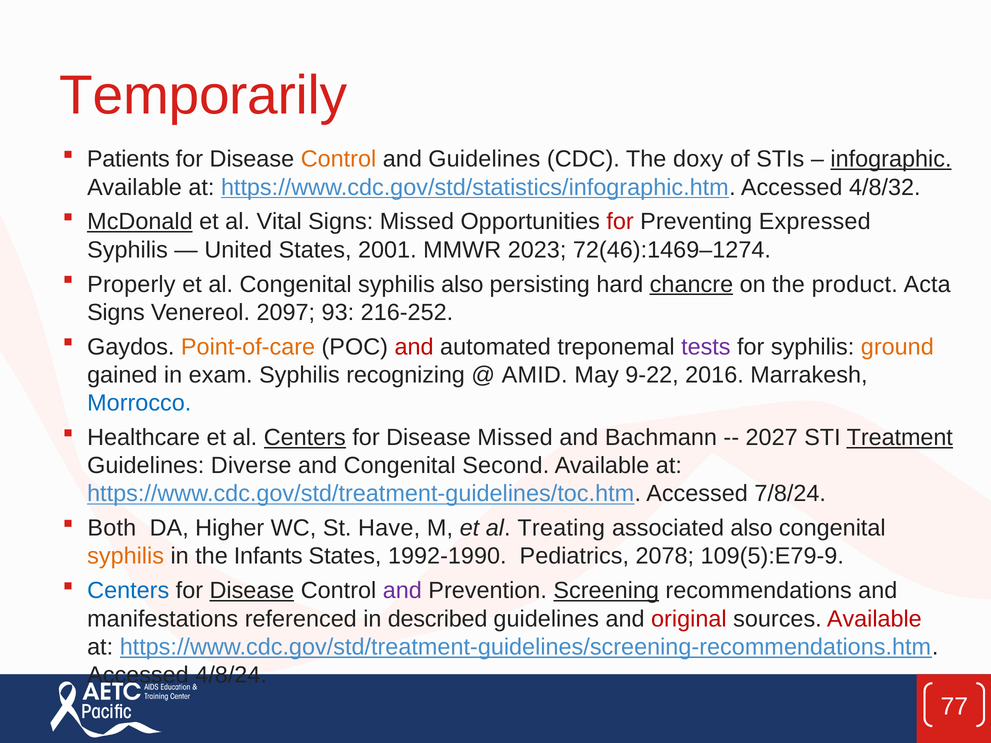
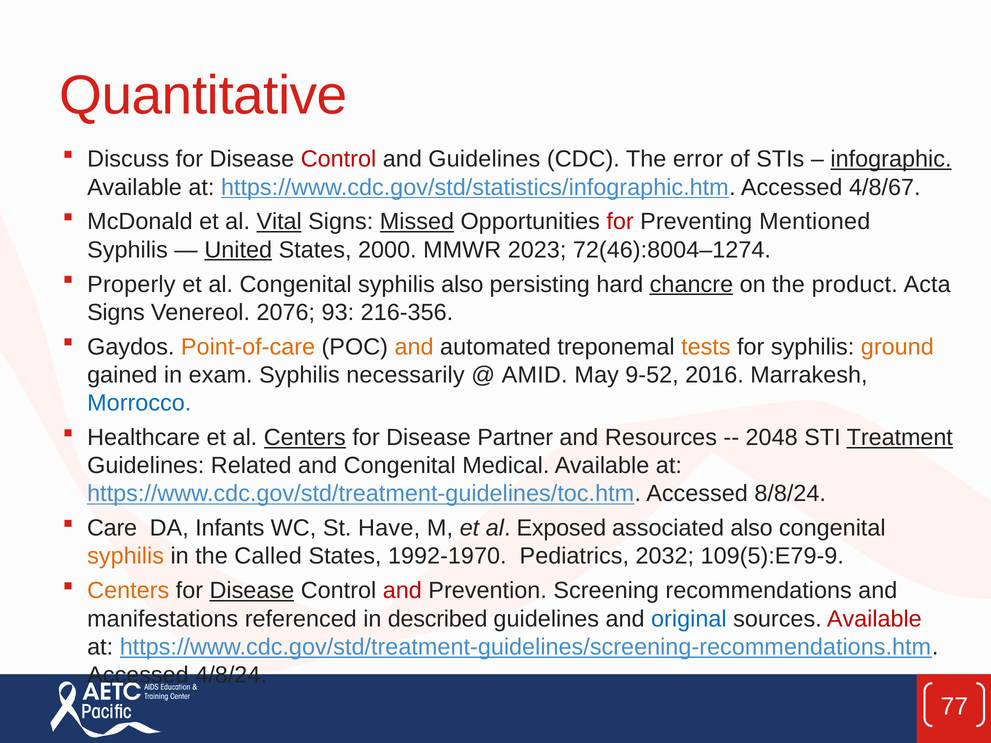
Temporarily: Temporarily -> Quantitative (204, 96)
Patients: Patients -> Discuss (128, 159)
Control colour: orange -> red (339, 159)
doxy: doxy -> error (698, 159)
4/8/32: 4/8/32 -> 4/8/67 (885, 187)
McDonald underline: present -> none (140, 222)
Vital underline: none -> present (279, 222)
Missed underline: none -> present (417, 222)
Expressed: Expressed -> Mentioned (815, 222)
United underline: none -> present (238, 250)
2001: 2001 -> 2000 (387, 250)
72(46):1469–1274: 72(46):1469–1274 -> 72(46):8004–1274 (672, 250)
2097: 2097 -> 2076 (286, 313)
216-252: 216-252 -> 216-356 (407, 313)
and colour: red -> orange (414, 347)
tests colour: purple -> orange (706, 347)
recognizing: recognizing -> necessarily (405, 375)
9-22: 9-22 -> 9-52 (652, 375)
Disease Missed: Missed -> Partner (515, 438)
Bachmann: Bachmann -> Resources (661, 438)
2027: 2027 -> 2048 (772, 438)
Diverse: Diverse -> Related (251, 466)
Second: Second -> Medical (506, 466)
7/8/24: 7/8/24 -> 8/8/24 (790, 494)
Both: Both -> Care (112, 528)
Higher: Higher -> Infants (230, 528)
Treating: Treating -> Exposed (561, 528)
Infants: Infants -> Called (268, 556)
1992-1990: 1992-1990 -> 1992-1970 (447, 556)
2078: 2078 -> 2032 (665, 556)
Centers colour: blue -> orange (128, 591)
and colour: purple -> red (402, 591)
Screening underline: present -> none (606, 591)
original colour: red -> blue (689, 619)
